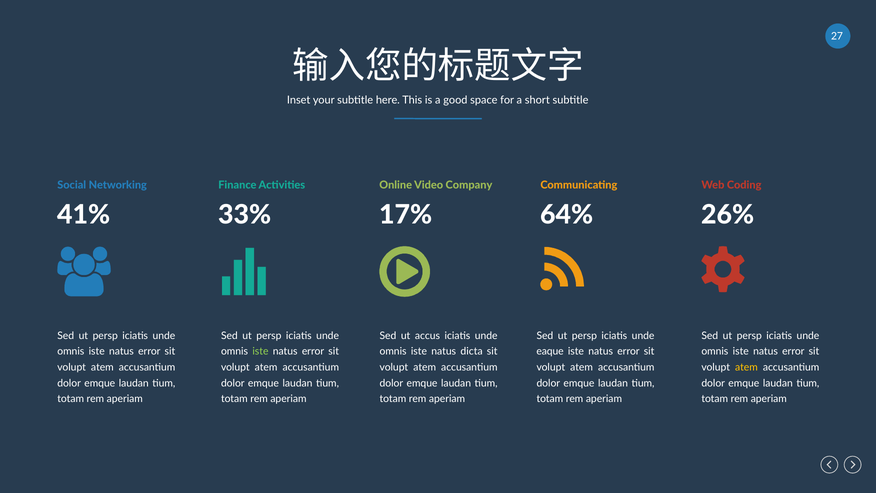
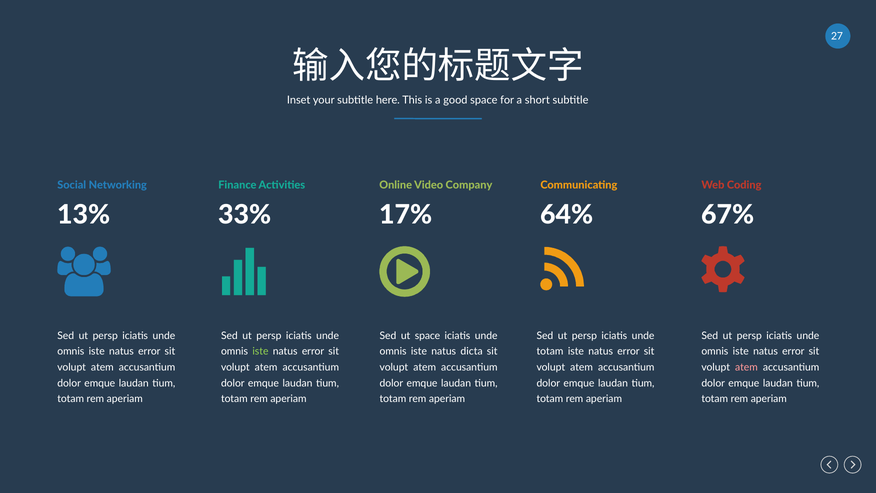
41%: 41% -> 13% (84, 215)
26%: 26% -> 67% (728, 215)
ut accus: accus -> space (428, 336)
eaque: eaque -> totam (550, 351)
atem colour: yellow -> pink (746, 367)
